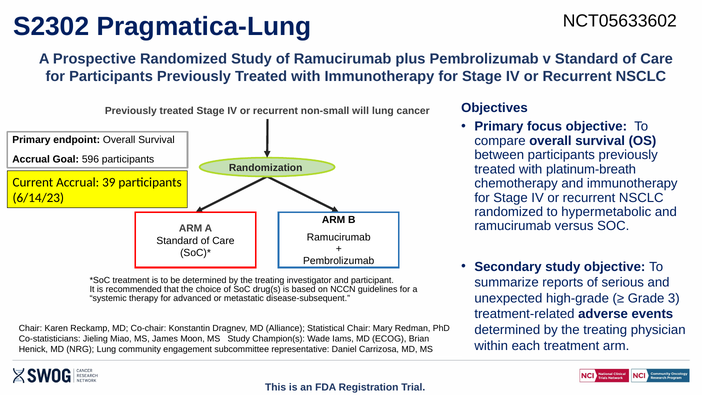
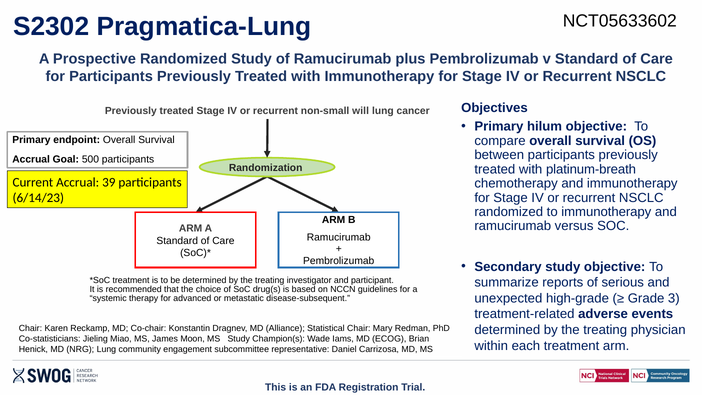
focus: focus -> hilum (545, 127)
596: 596 -> 500 (90, 160)
to hypermetabolic: hypermetabolic -> immunotherapy (606, 212)
